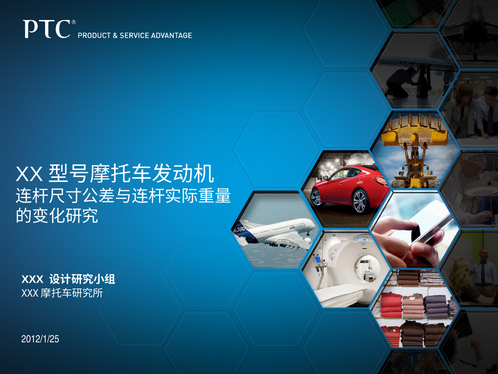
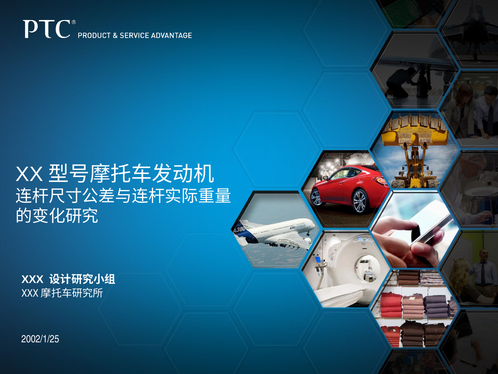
2012/1/25: 2012/1/25 -> 2002/1/25 (40, 339)
